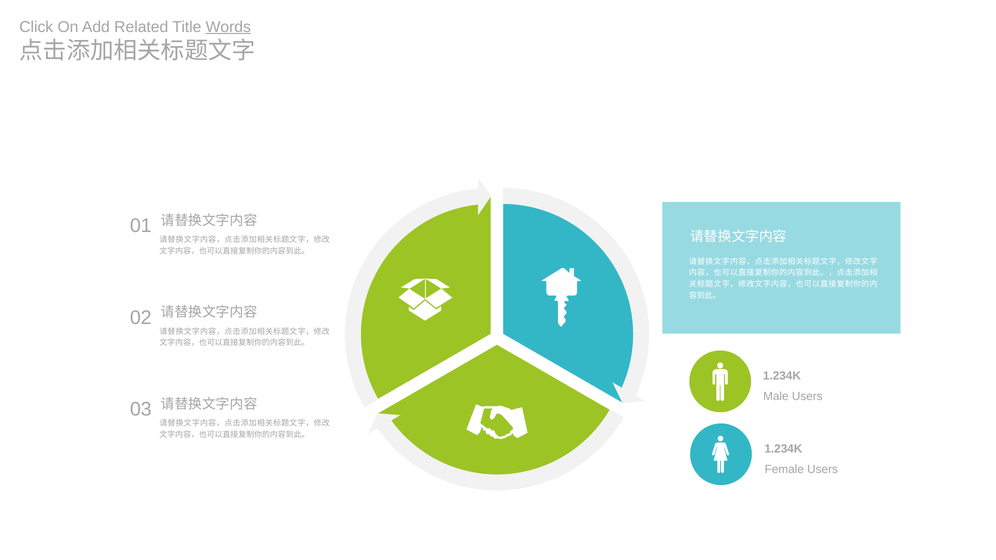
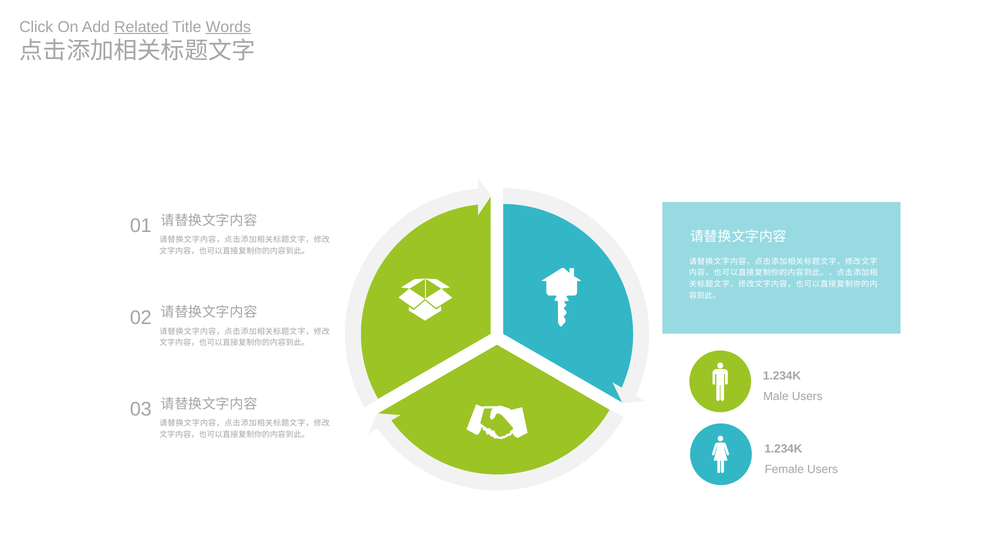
Related underline: none -> present (141, 27)
